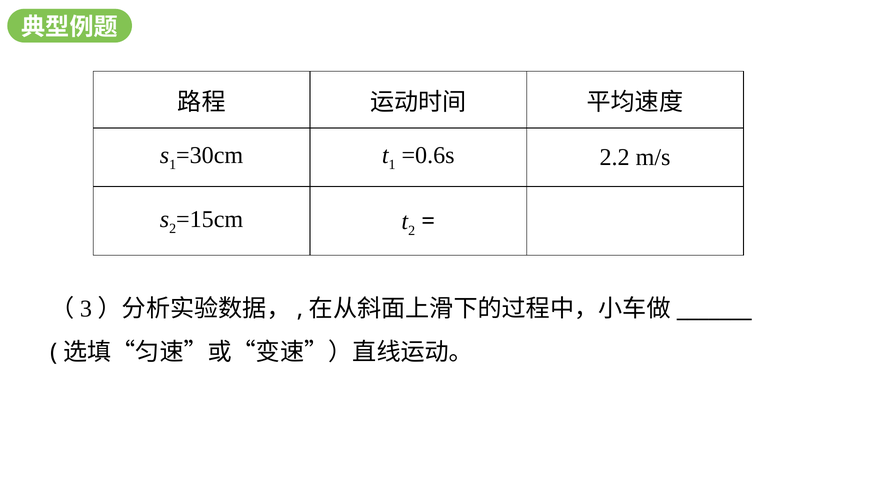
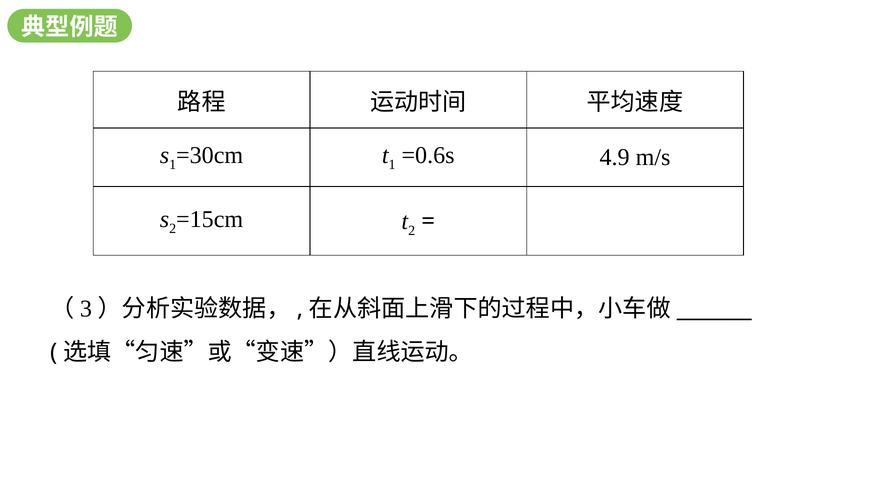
2.2: 2.2 -> 4.9 (615, 157)
